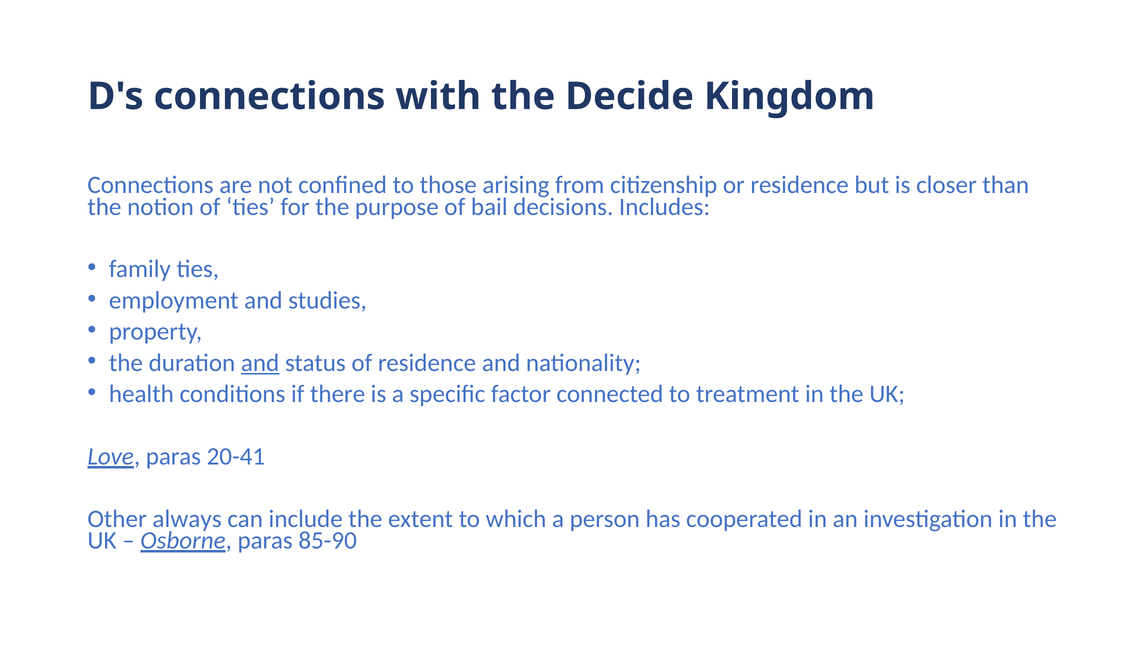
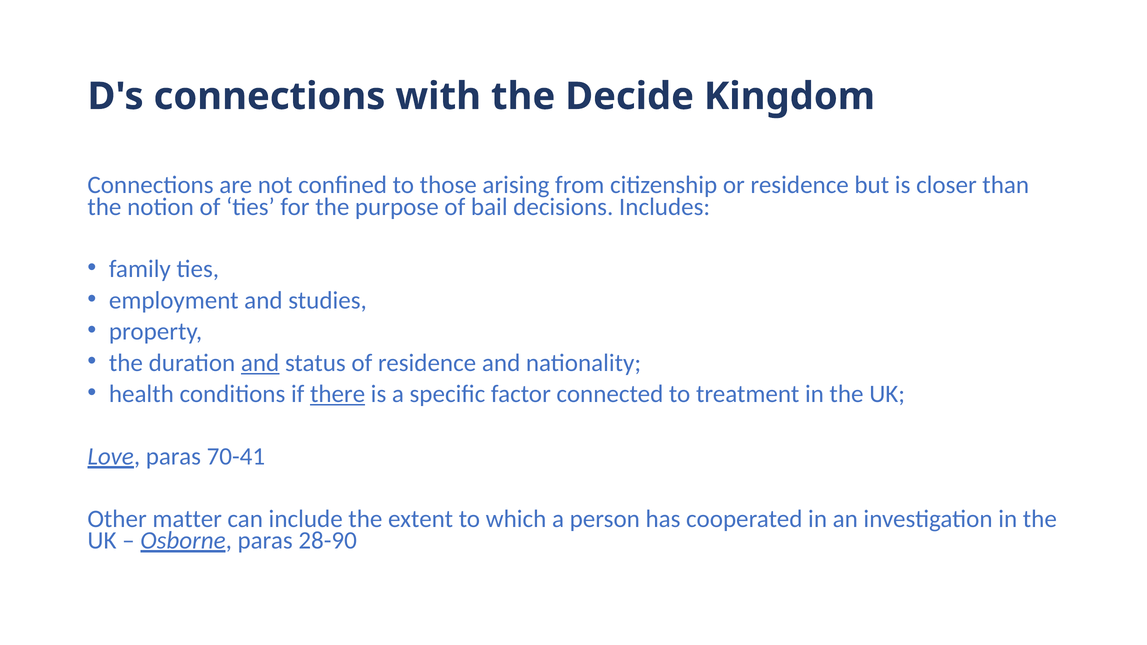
there underline: none -> present (338, 394)
20-41: 20-41 -> 70-41 (236, 457)
always: always -> matter (187, 519)
85-90: 85-90 -> 28-90 (328, 541)
